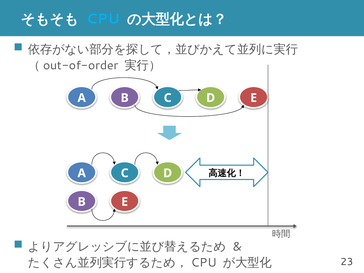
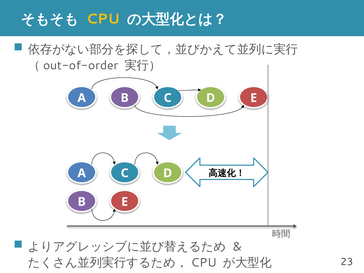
CPU colour: light blue -> yellow (103, 19)
